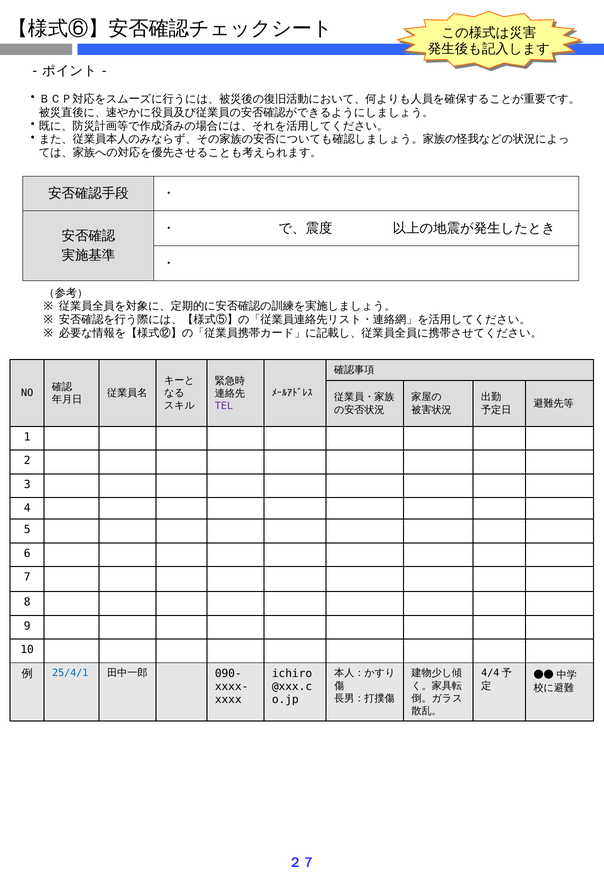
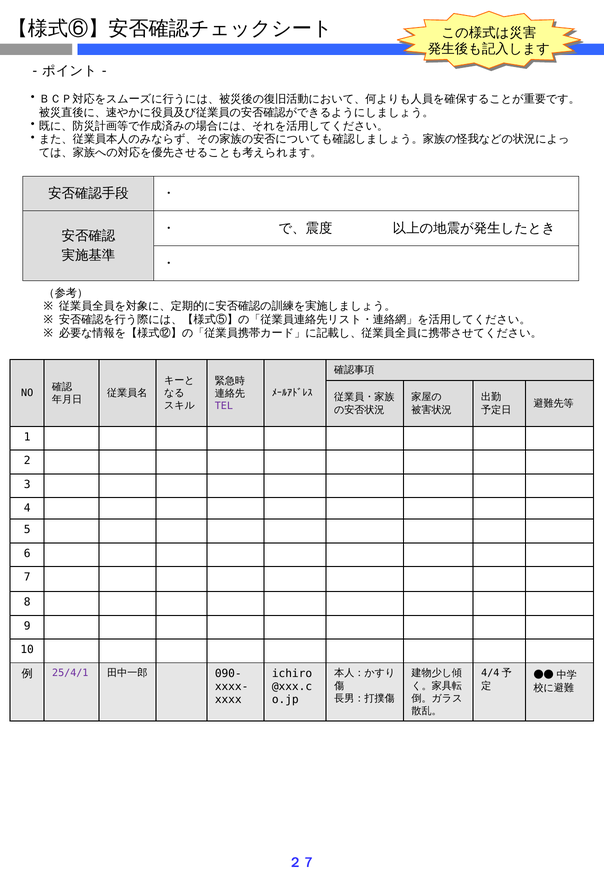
25/4/1 colour: blue -> purple (70, 673)
